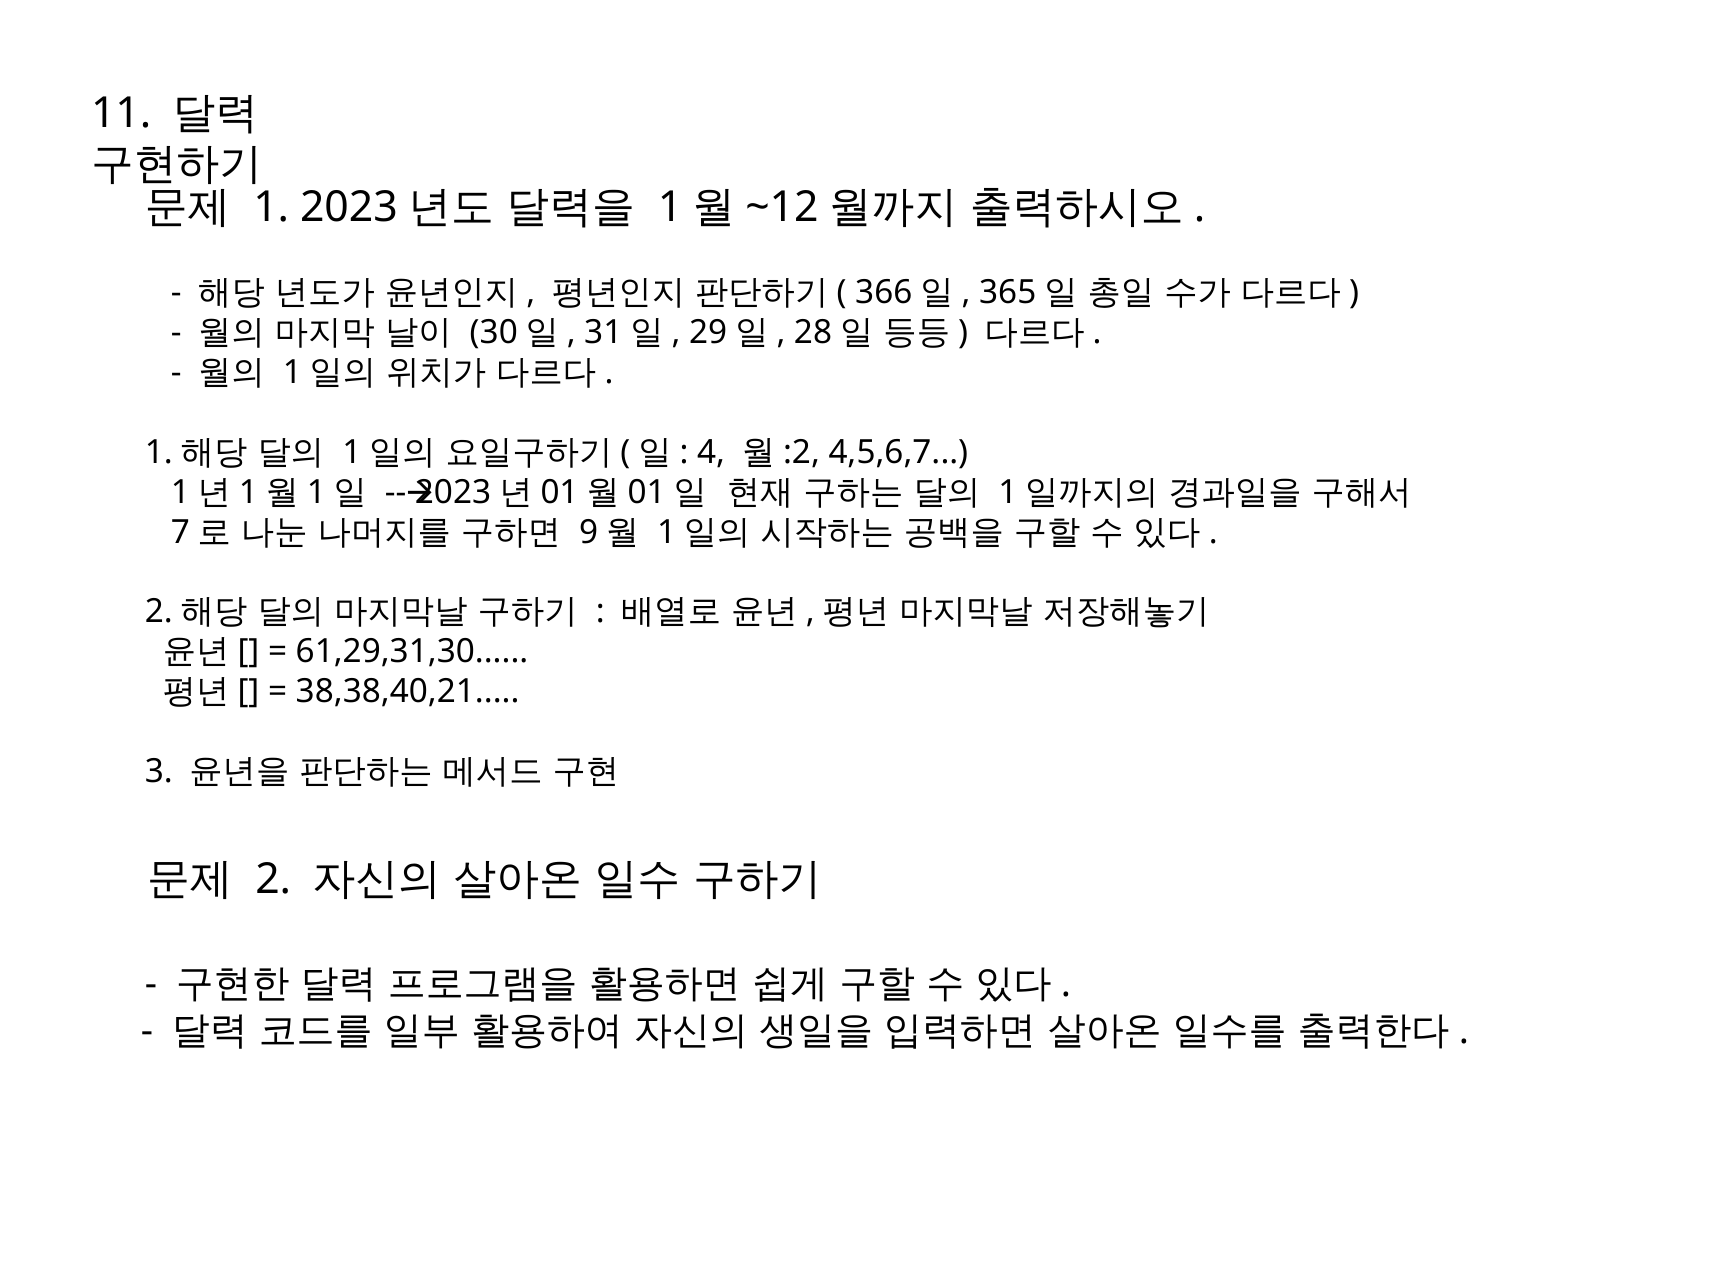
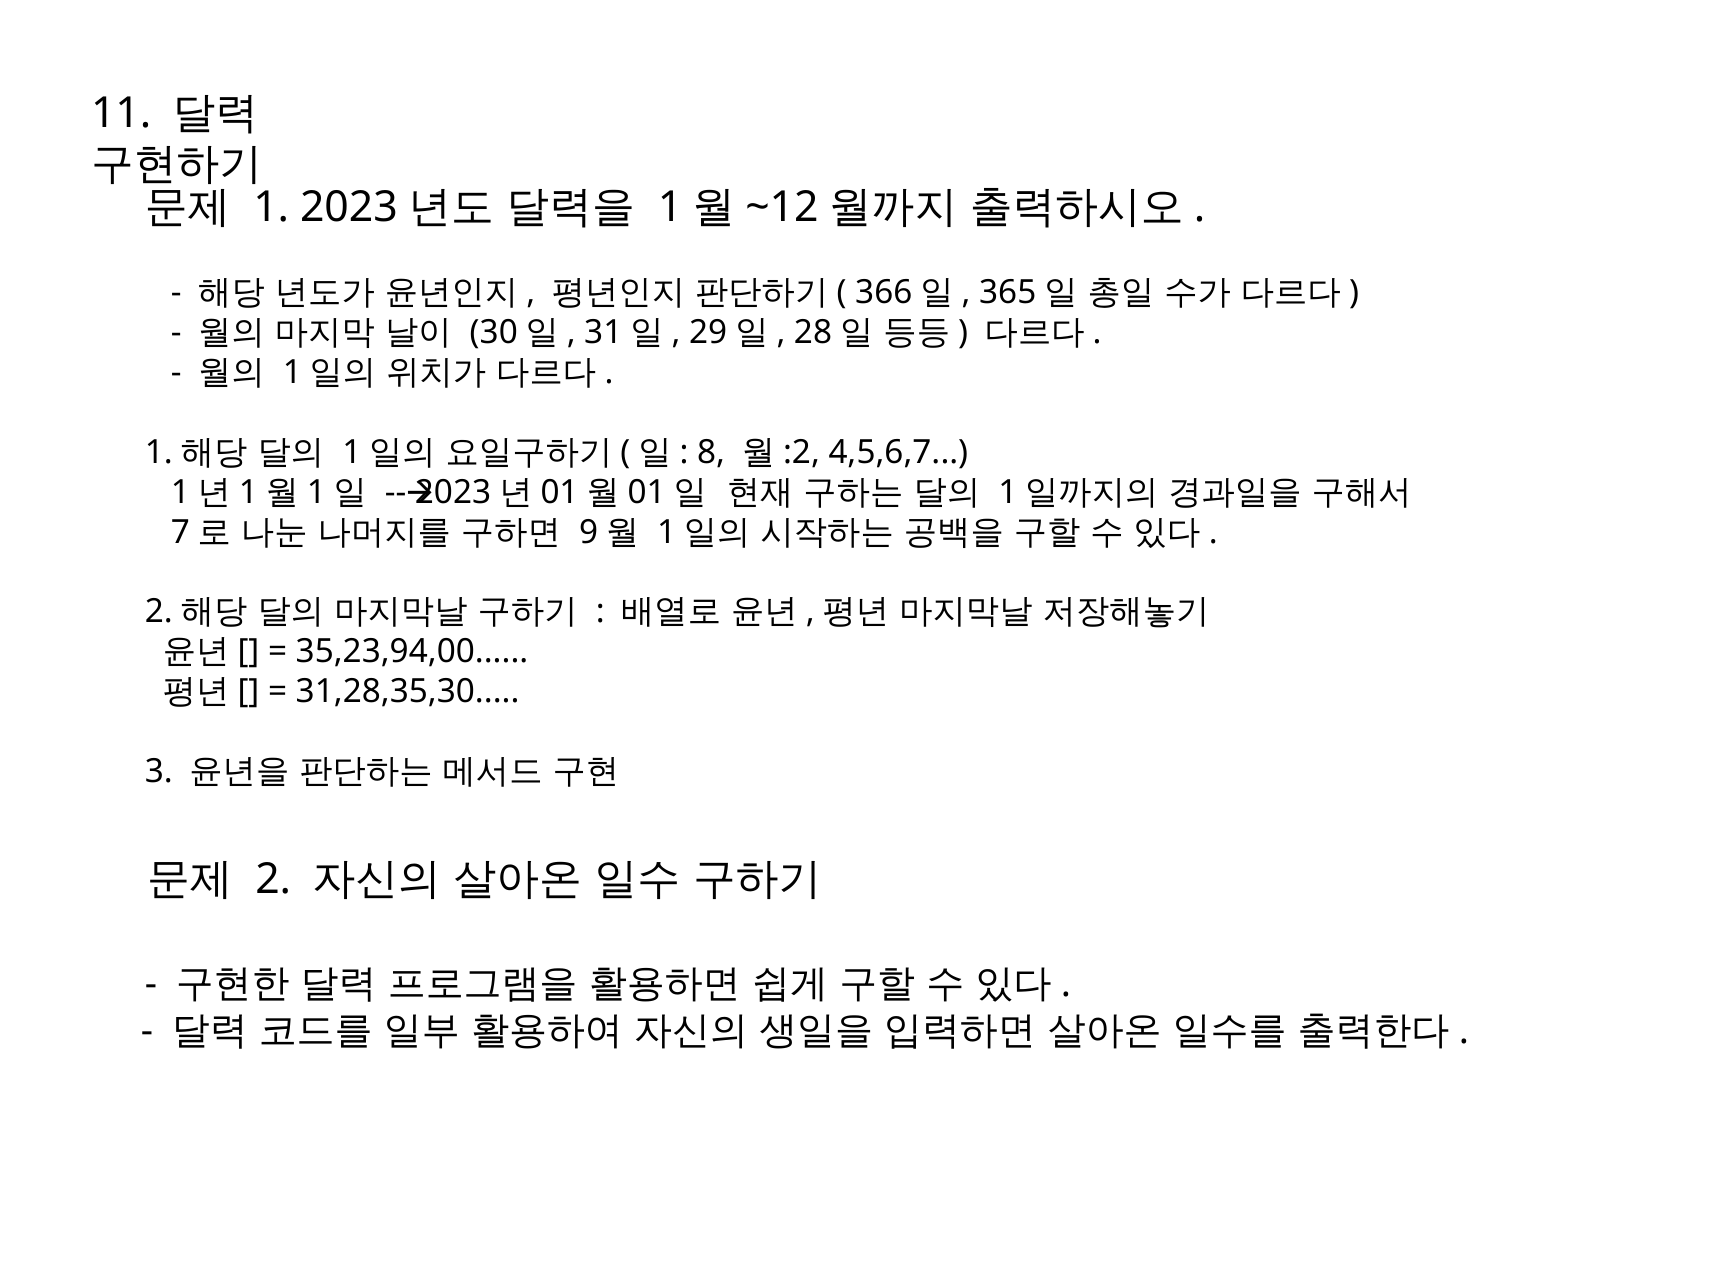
4: 4 -> 8 (711, 452)
61,29,31,30: 61,29,31,30 -> 35,23,94,00 (412, 652)
38,38,40,21: 38,38,40,21 -> 31,28,35,30 (408, 692)
